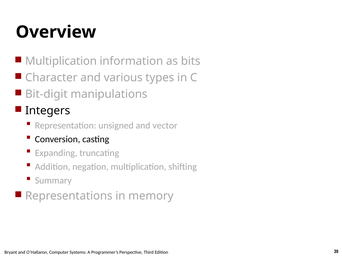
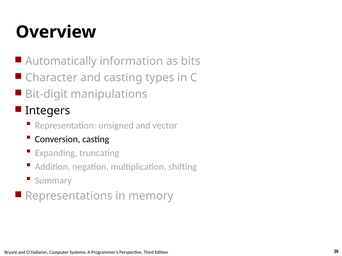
Multiplication: Multiplication -> Automatically (61, 61)
and various: various -> casting (123, 78)
